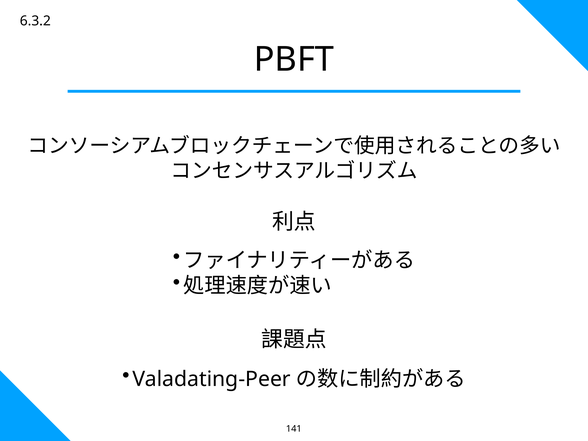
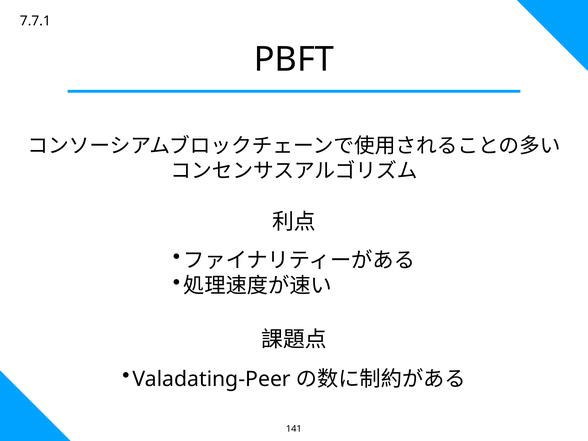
6.3.2: 6.3.2 -> 7.7.1 (35, 21)
